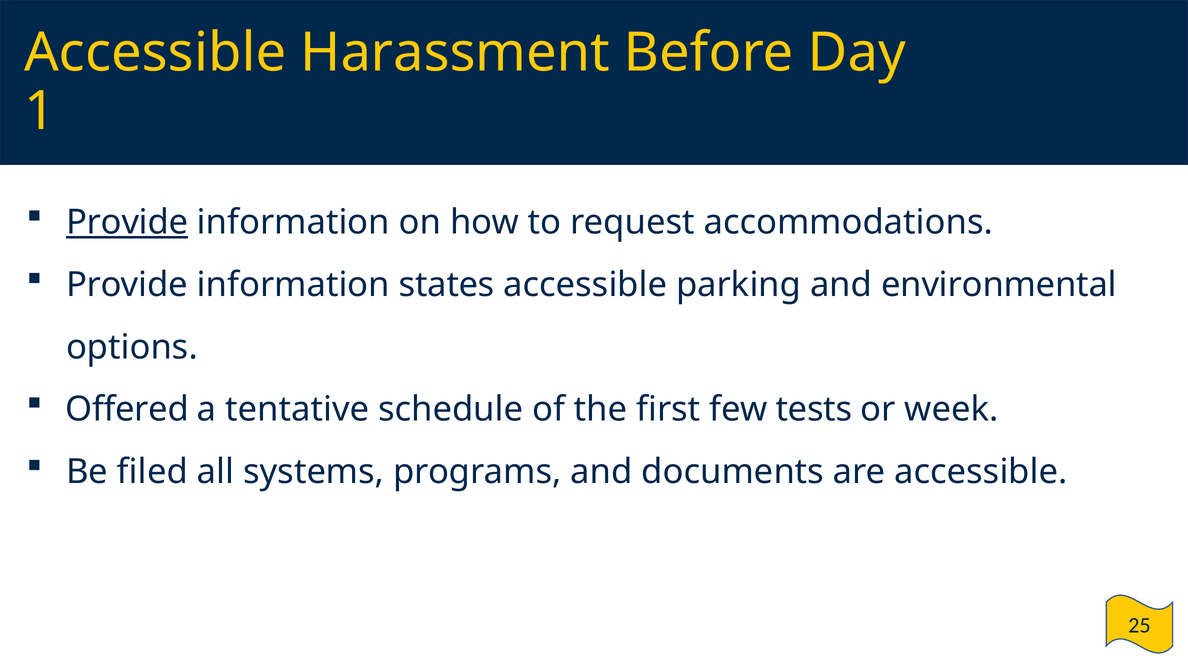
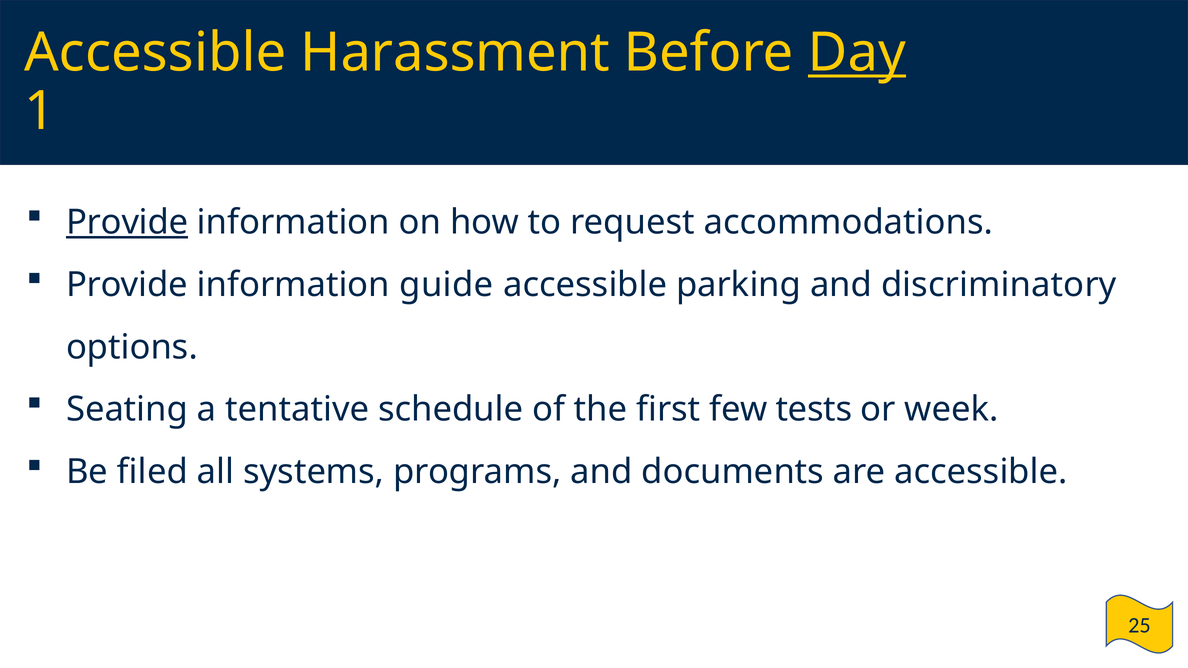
Day underline: none -> present (857, 53)
states: states -> guide (446, 285)
environmental: environmental -> discriminatory (999, 285)
Offered: Offered -> Seating (127, 410)
